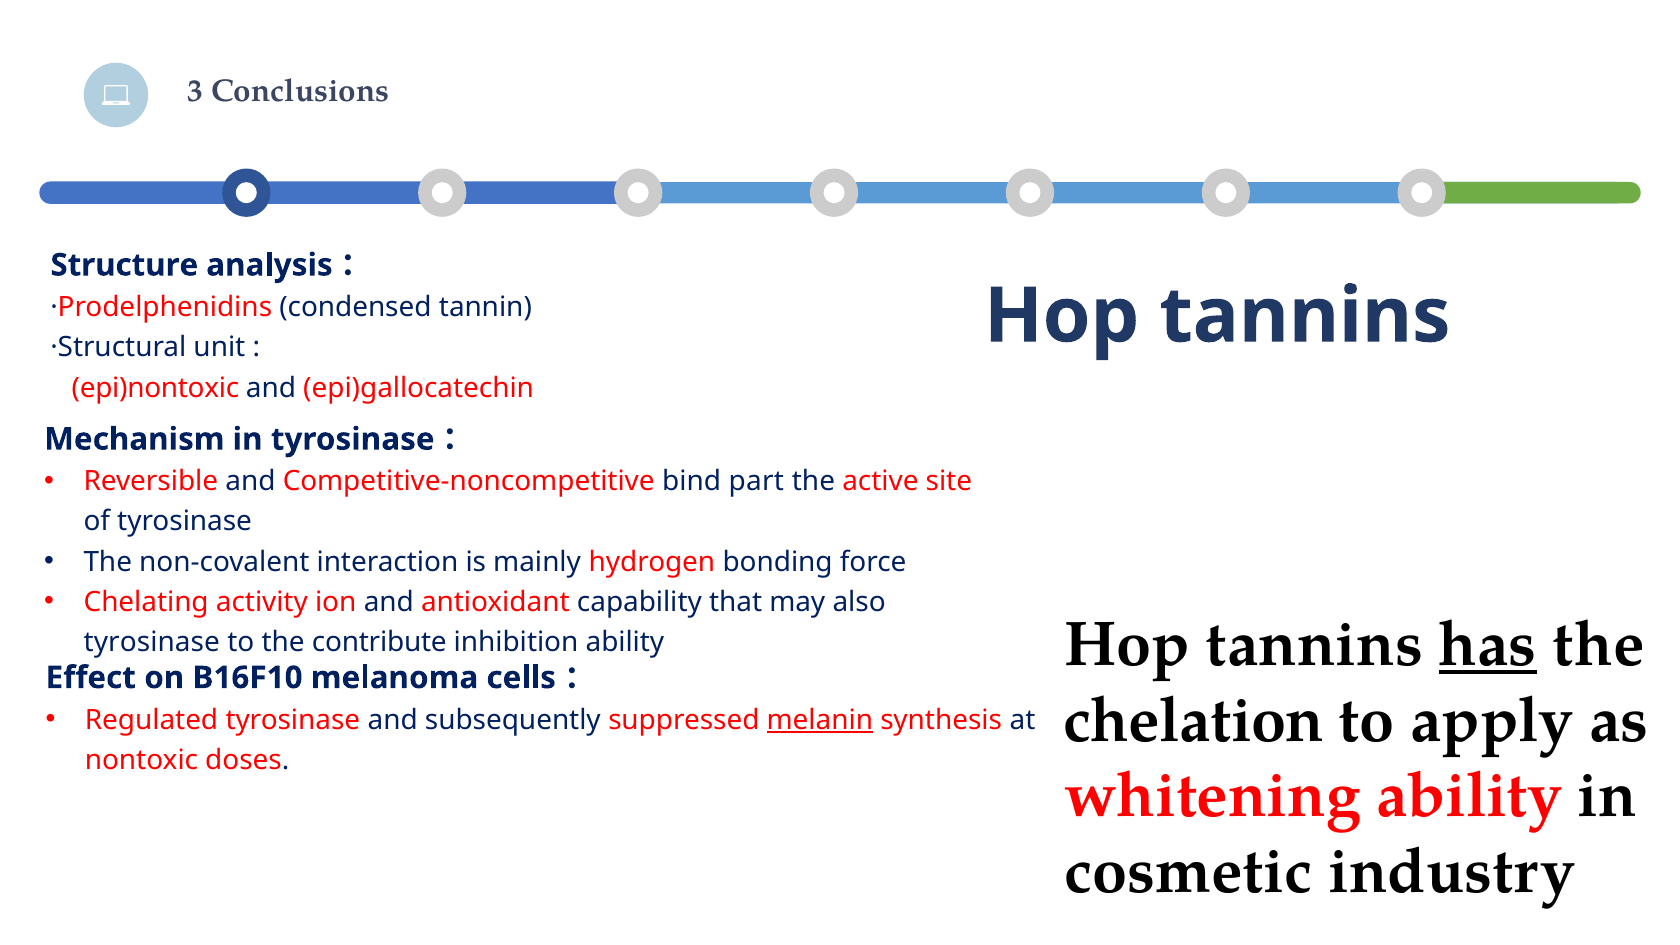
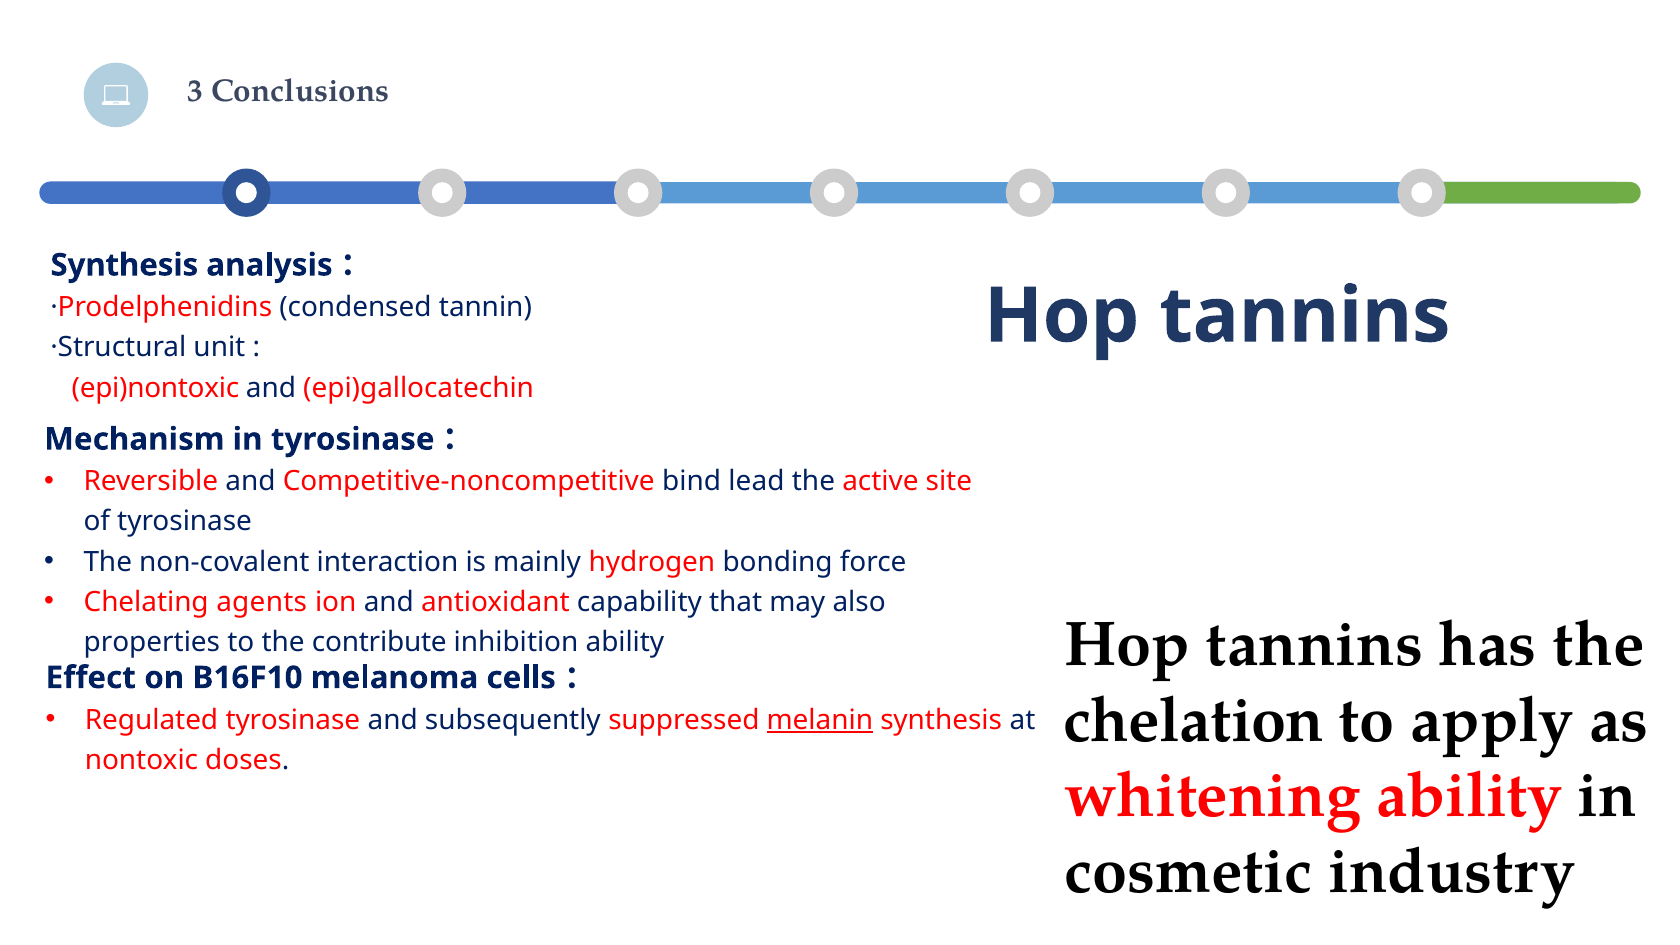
Structure: Structure -> Synthesis (124, 265)
part: part -> lead (756, 481)
activity: activity -> agents (262, 602)
has underline: present -> none (1488, 645)
tyrosinase: tyrosinase -> properties (152, 643)
